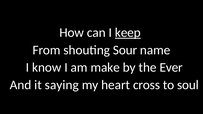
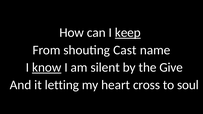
Sour: Sour -> Cast (125, 50)
know underline: none -> present (47, 68)
make: make -> silent (105, 68)
Ever: Ever -> Give (171, 68)
saying: saying -> letting (62, 85)
